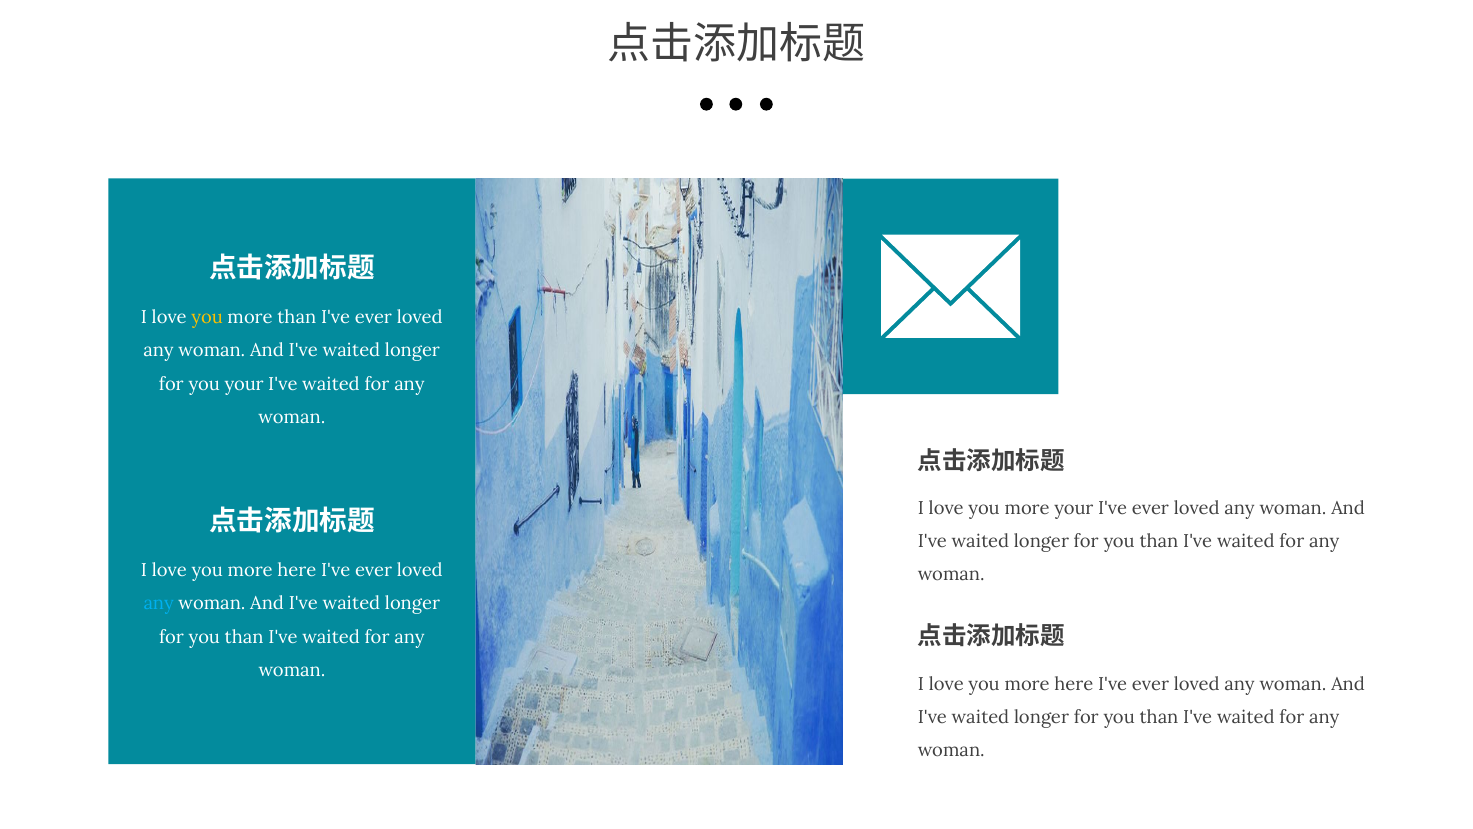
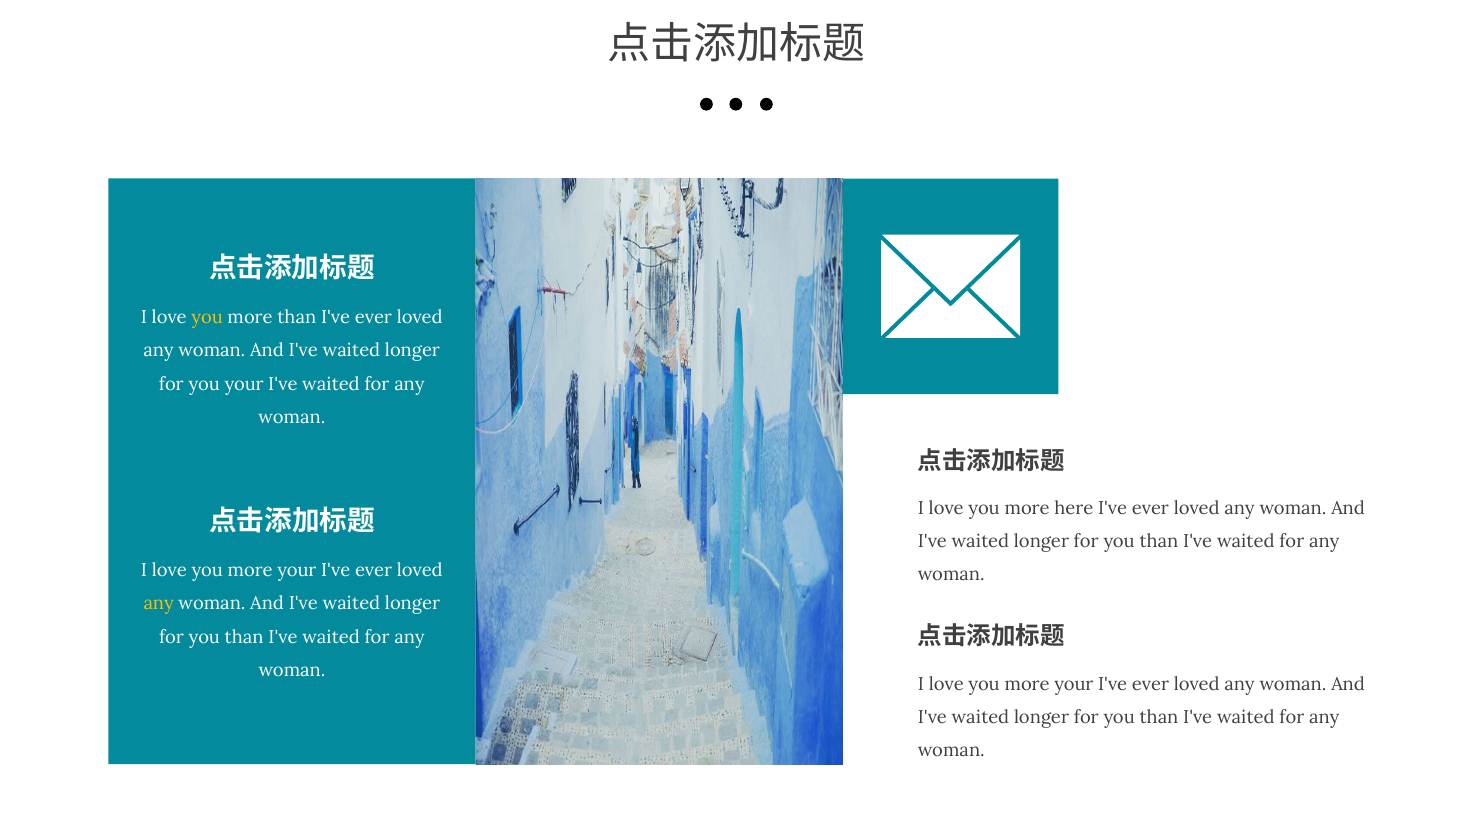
more your: your -> here (1074, 508)
here: here -> your (297, 570)
any colour: light blue -> yellow (159, 604)
here: here -> your (1074, 684)
